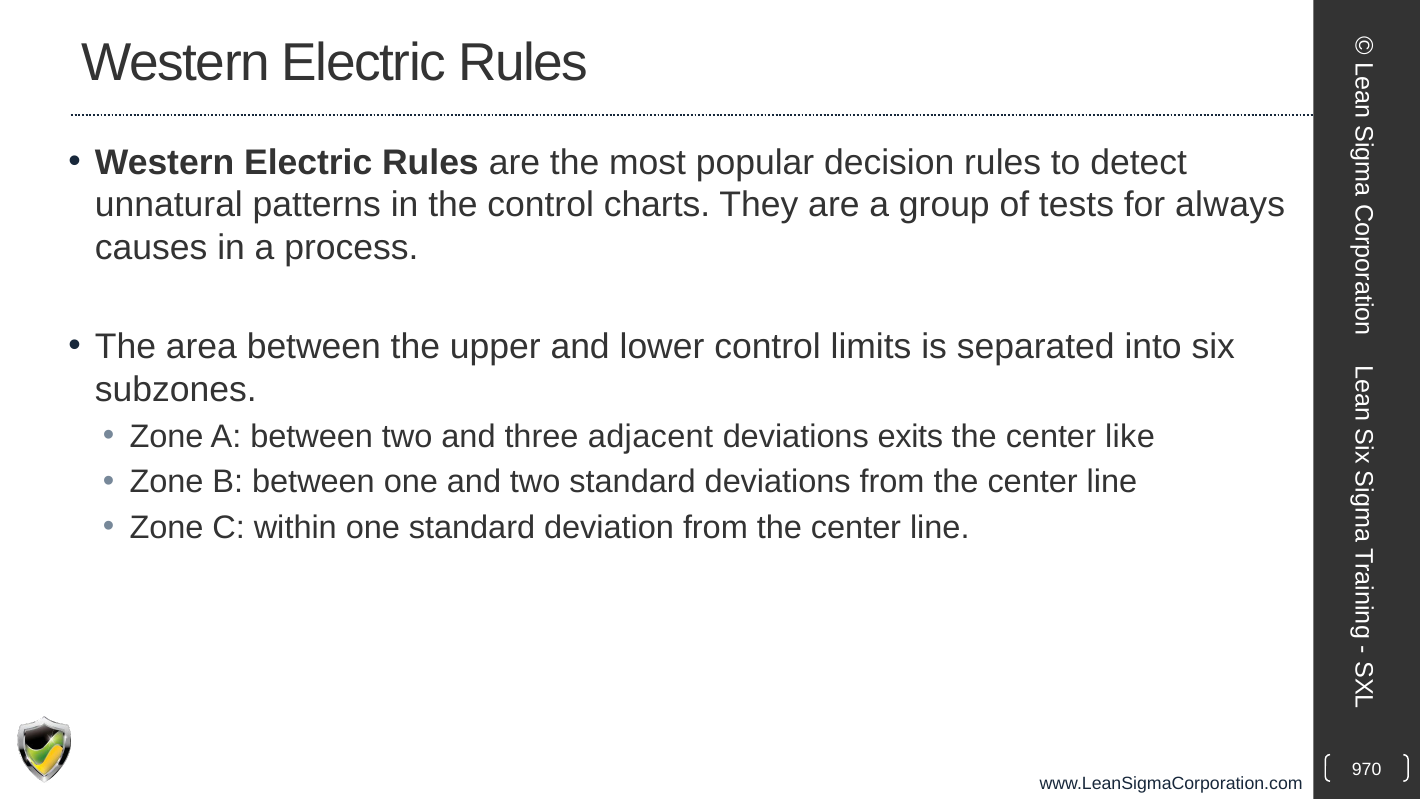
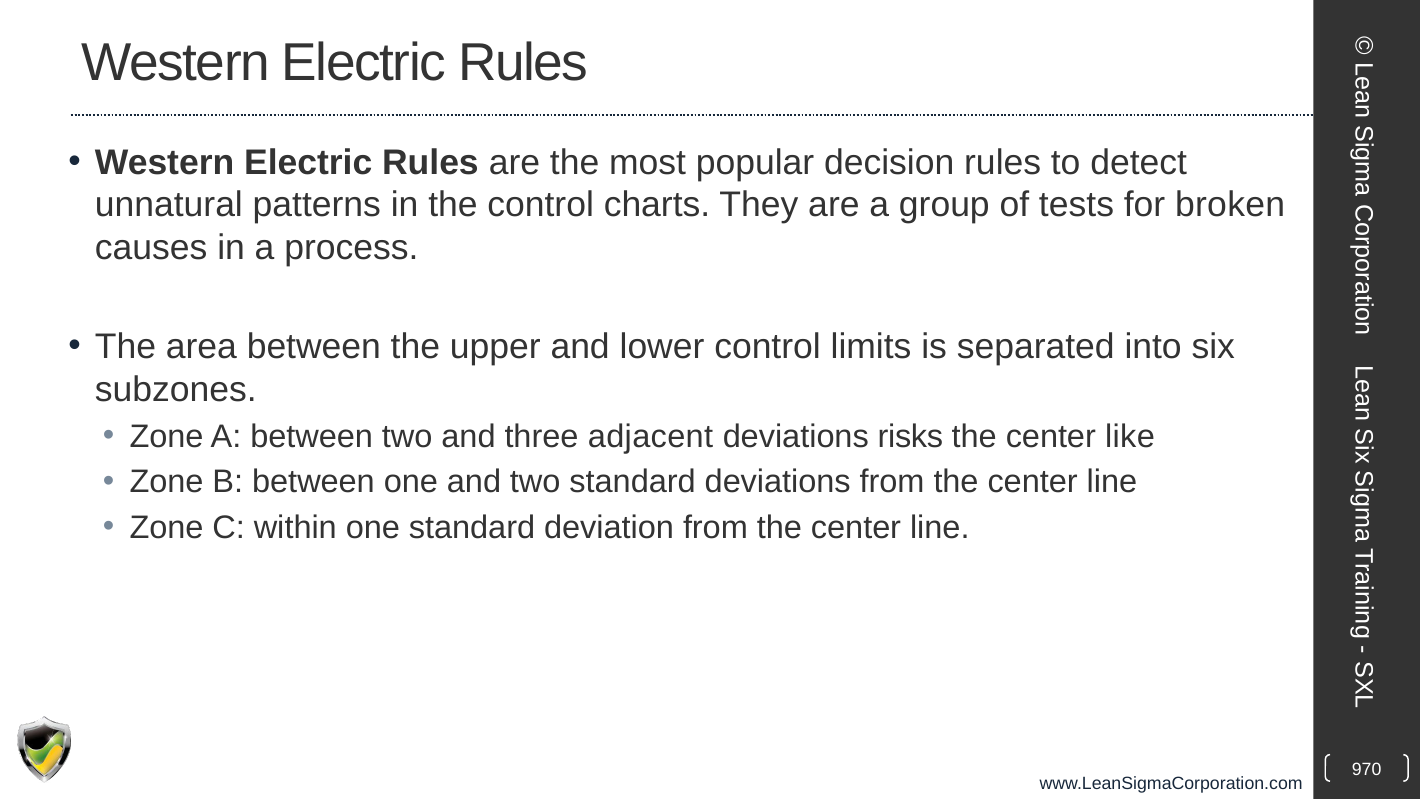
always: always -> broken (1230, 205)
exits: exits -> risks (910, 436)
